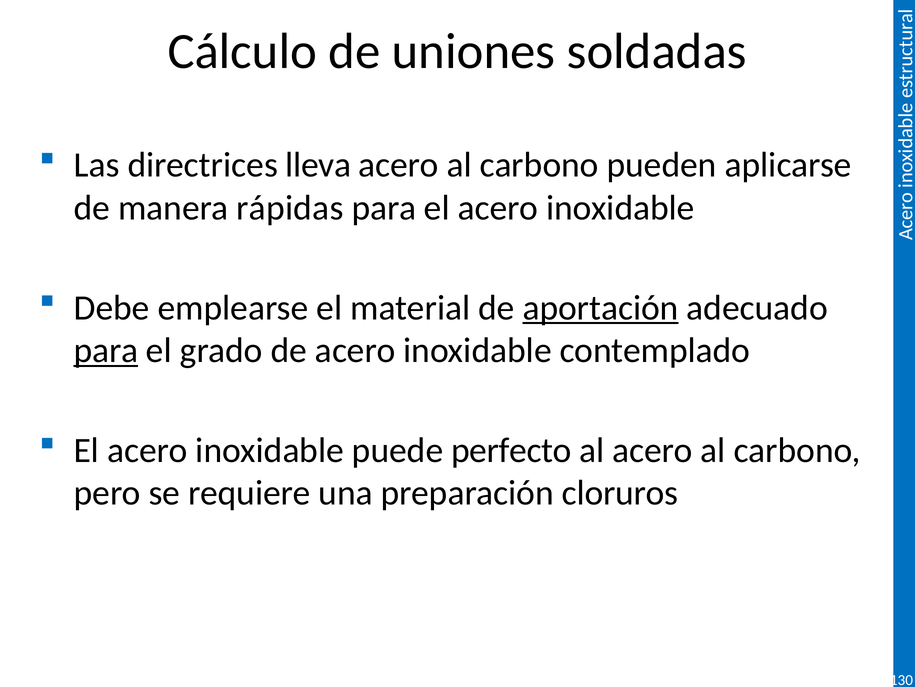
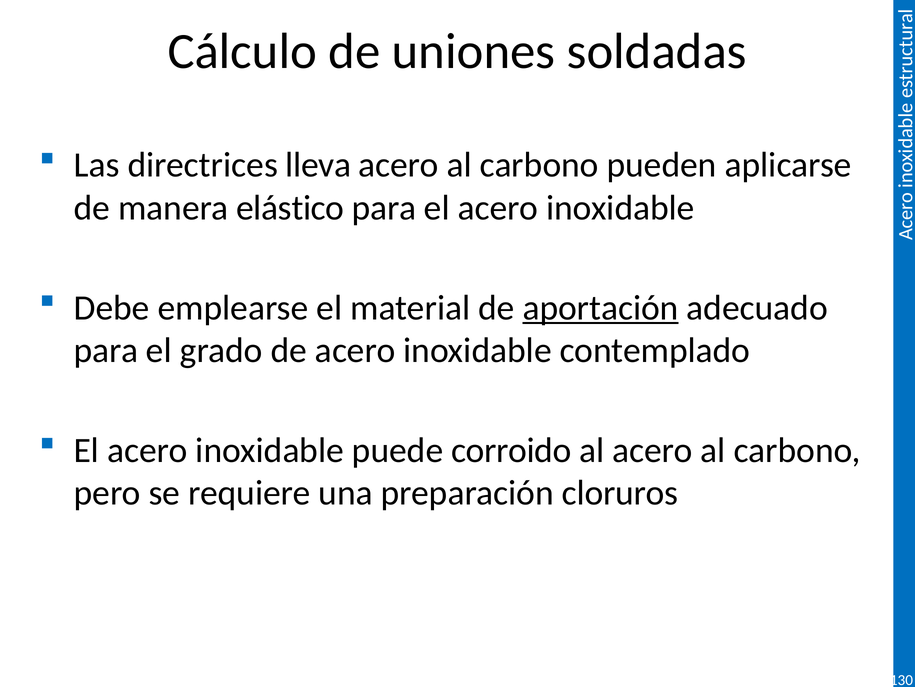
rápidas: rápidas -> elástico (290, 208)
para underline: present -> none (106, 350)
perfecto: perfecto -> corroido (511, 450)
